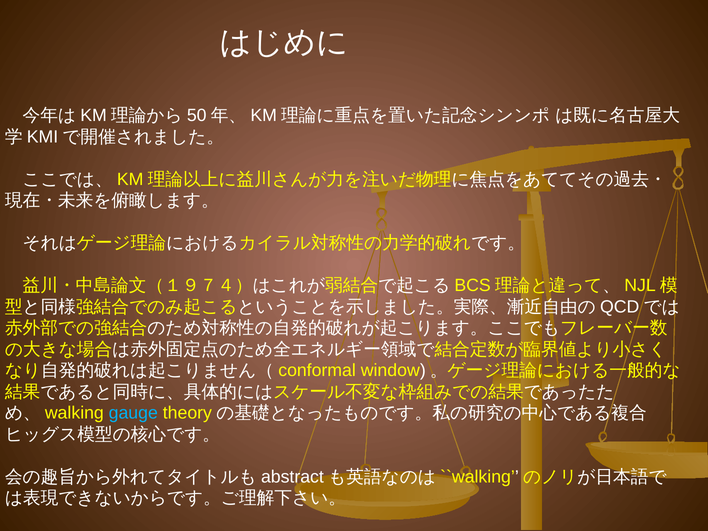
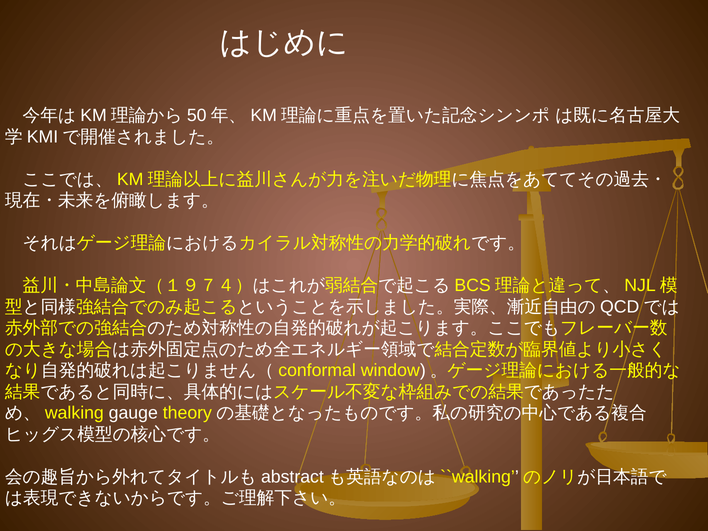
gauge colour: light blue -> white (133, 413)
